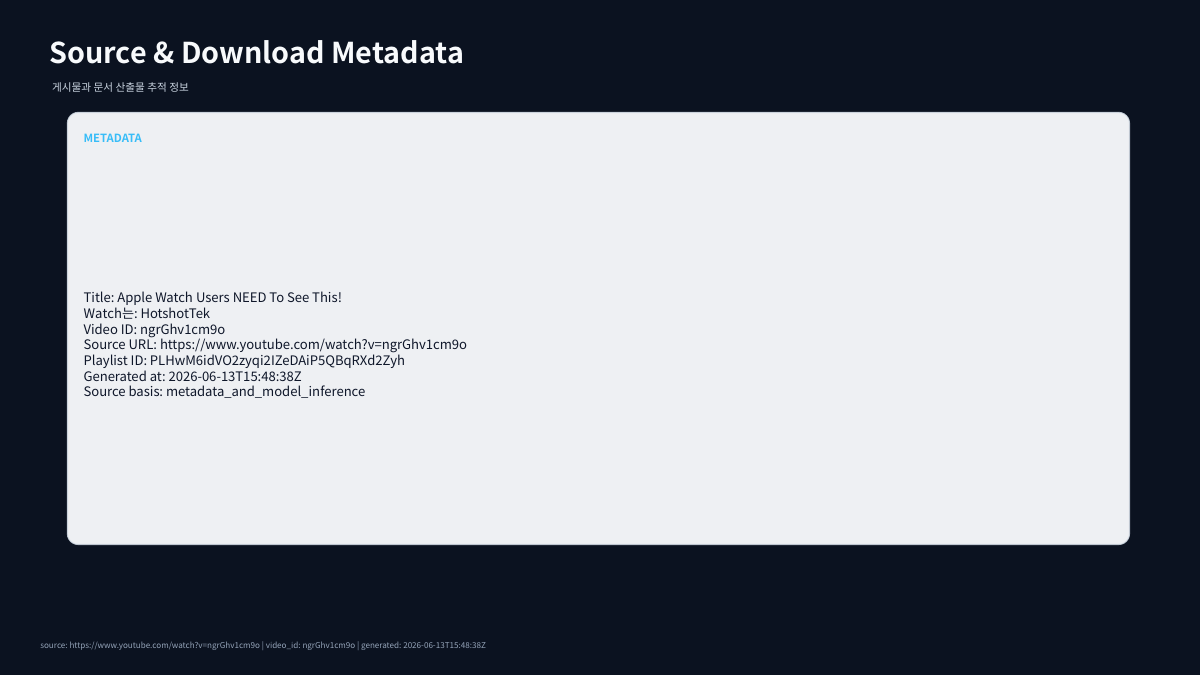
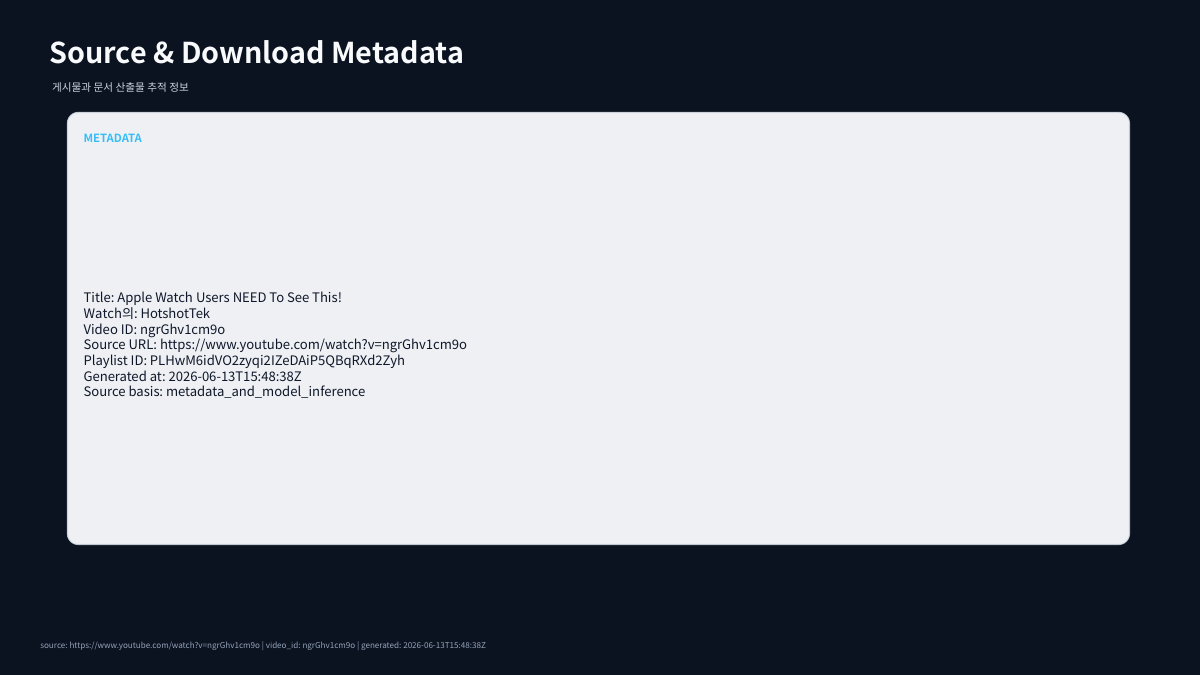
Watch는: Watch는 -> Watch의 (111, 314)
